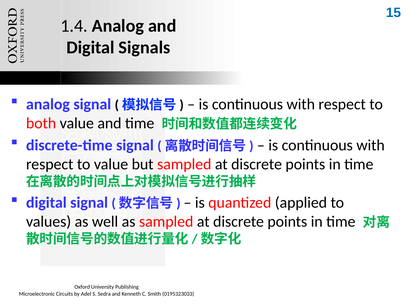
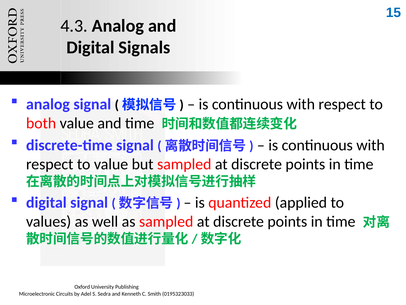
1.4: 1.4 -> 4.3 (74, 26)
